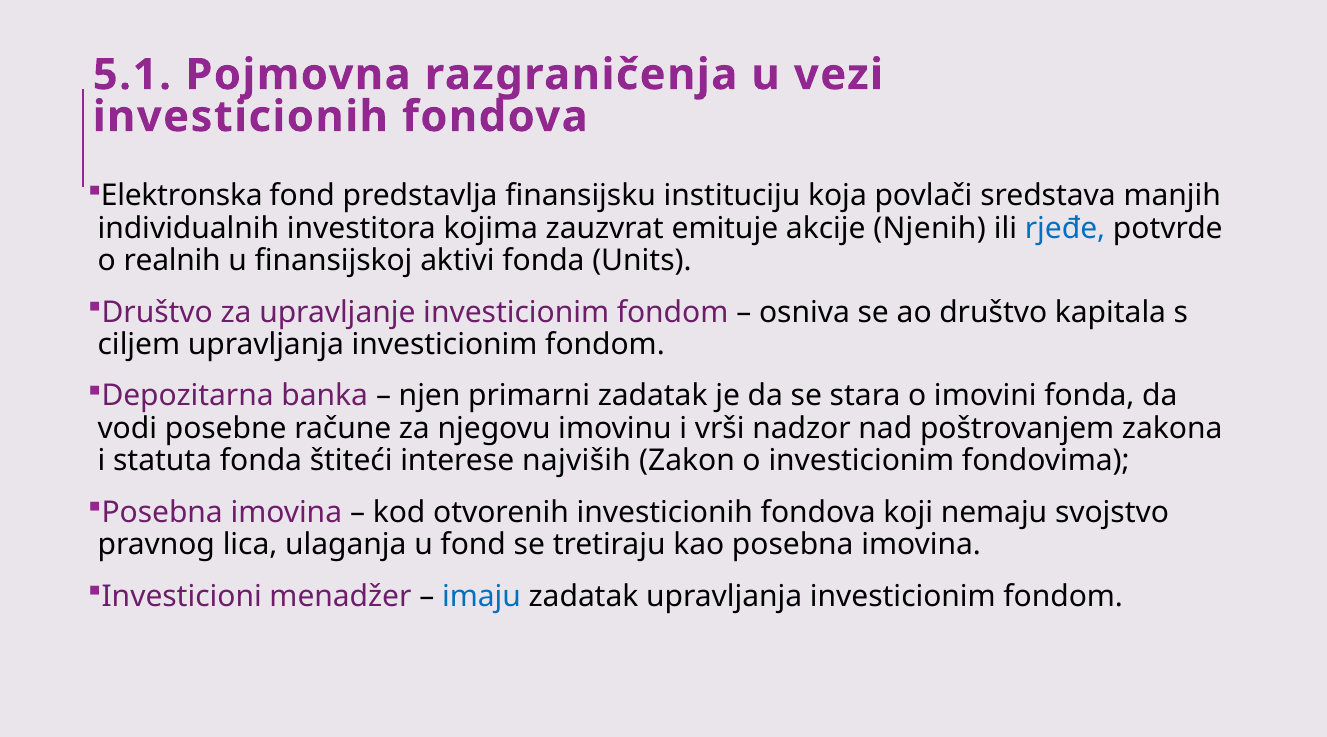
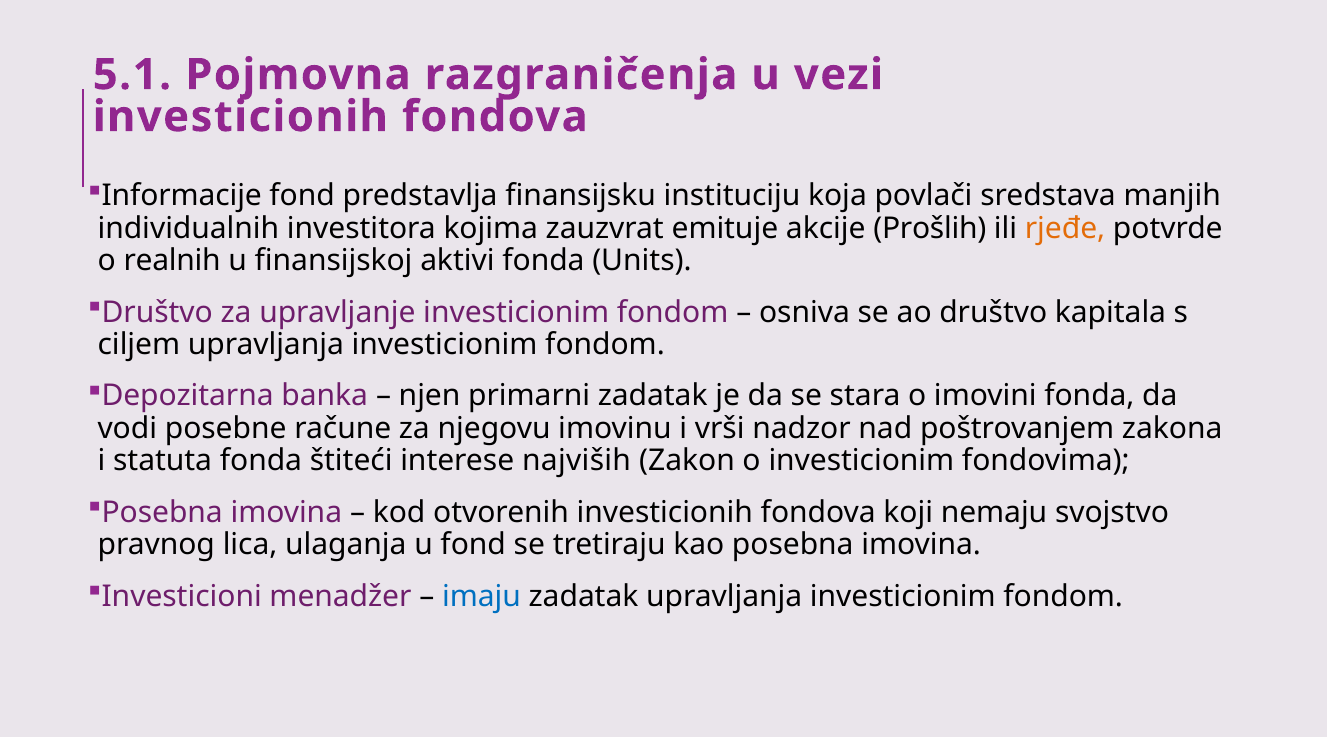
Elektronska: Elektronska -> Informacije (182, 196)
Njenih: Njenih -> Prošlih (930, 228)
rjeđe colour: blue -> orange (1065, 228)
